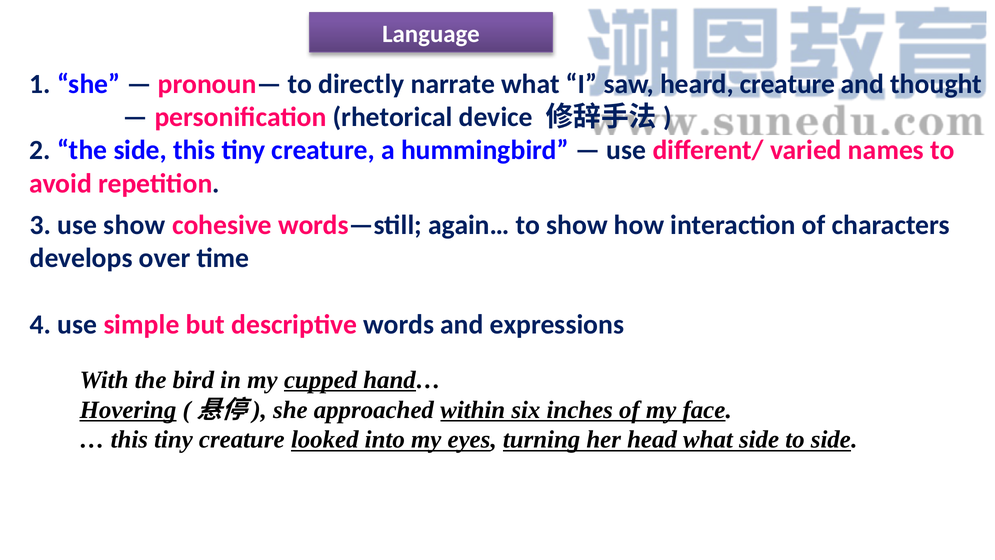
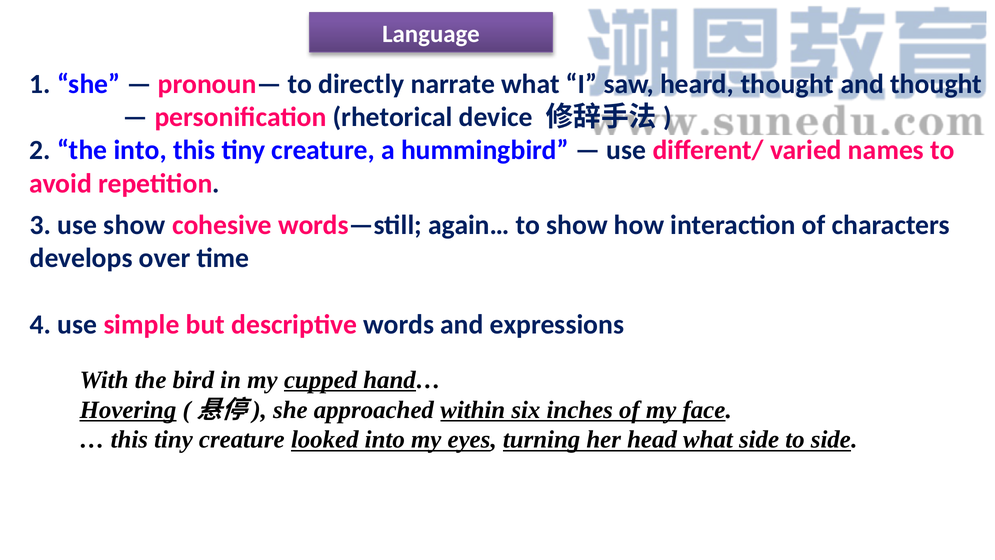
heard creature: creature -> thought (787, 84)
the side: side -> into (140, 150)
